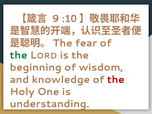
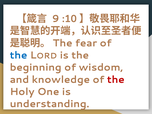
the colour: green -> blue (19, 55)
